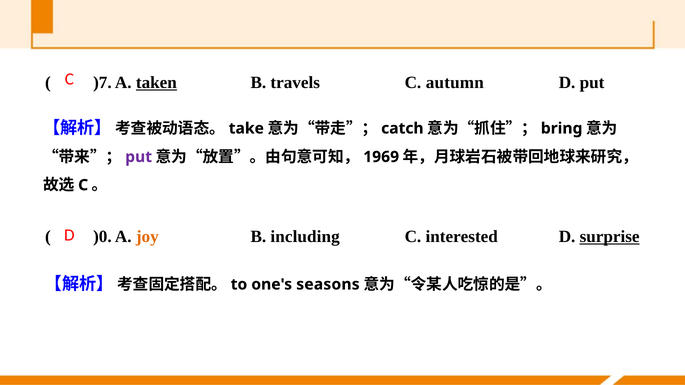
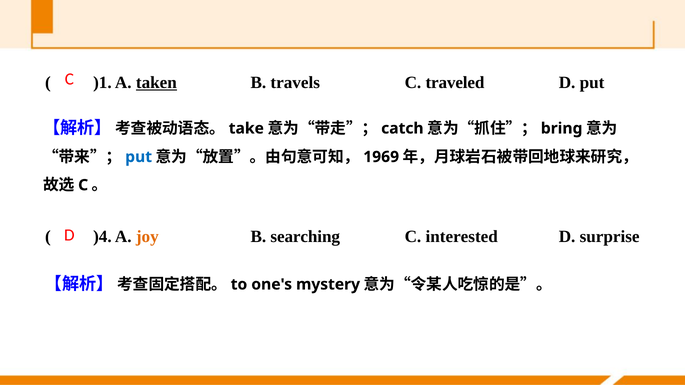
)7: )7 -> )1 (102, 82)
autumn: autumn -> traveled (455, 82)
put colour: purple -> blue (139, 157)
)0: )0 -> )4 (102, 237)
including: including -> searching (305, 237)
surprise underline: present -> none (610, 237)
seasons: seasons -> mystery (328, 285)
